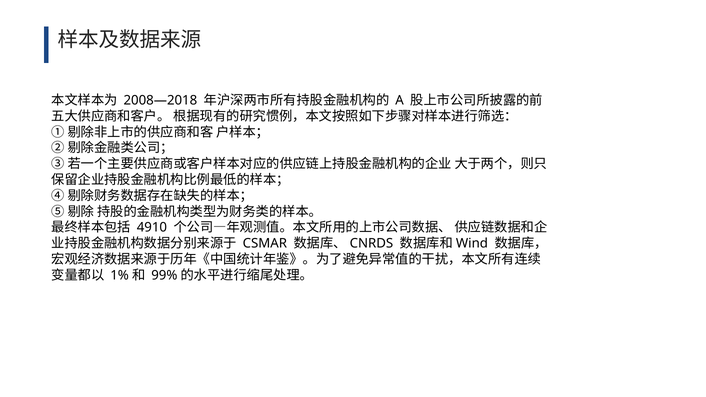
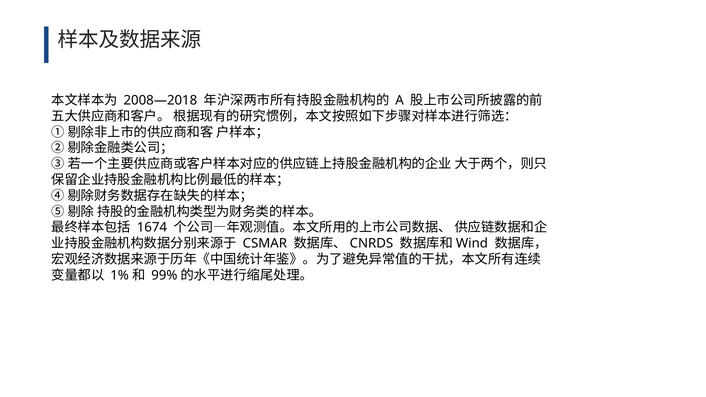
4910: 4910 -> 1674 (152, 228)
